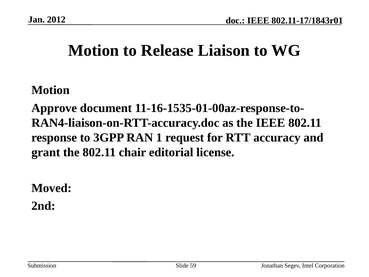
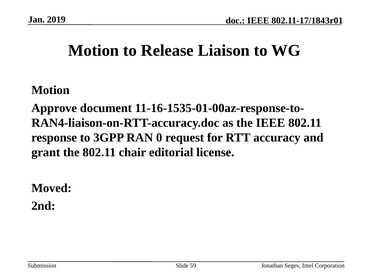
2012: 2012 -> 2019 (56, 20)
1: 1 -> 0 (159, 137)
